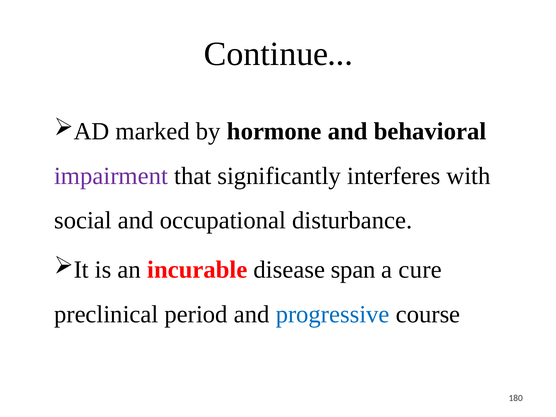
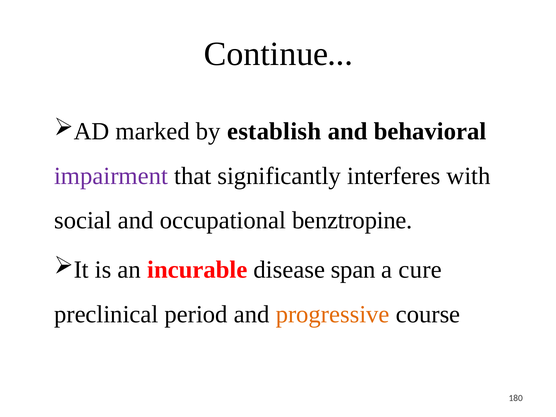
hormone: hormone -> establish (274, 131)
disturbance: disturbance -> benztropine (352, 220)
progressive colour: blue -> orange (333, 314)
